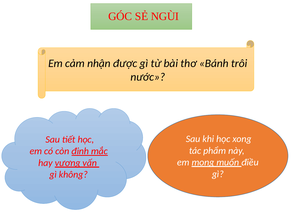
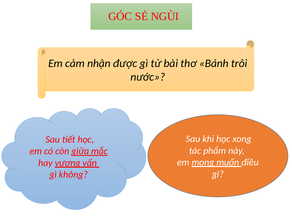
định: định -> giữa (80, 151)
